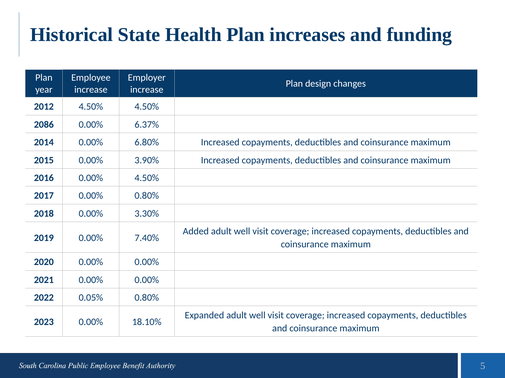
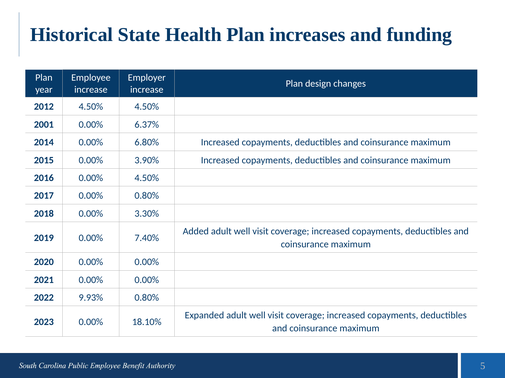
2086: 2086 -> 2001 (44, 125)
0.05%: 0.05% -> 9.93% (91, 298)
